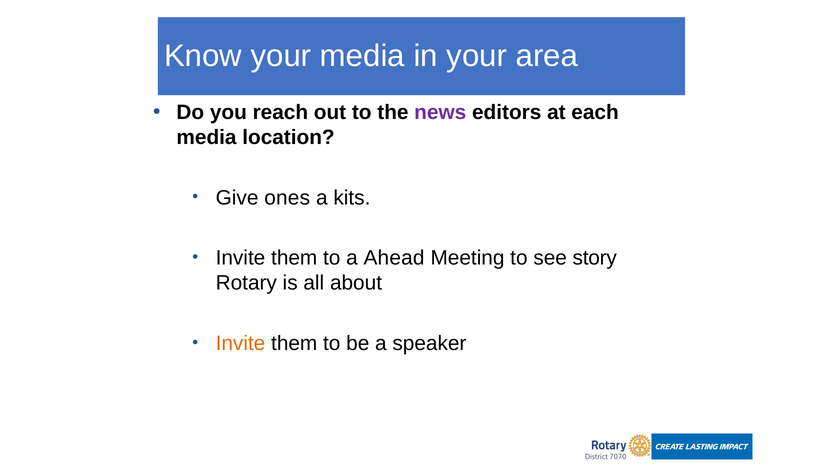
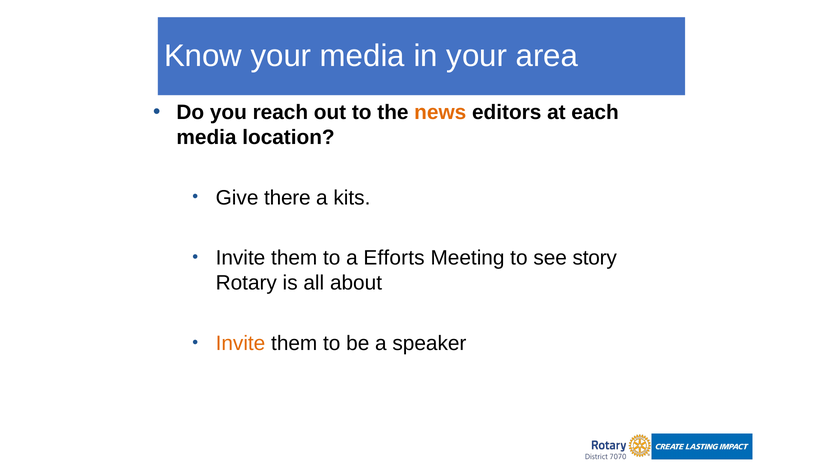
news colour: purple -> orange (440, 112)
ones: ones -> there (287, 198)
Ahead: Ahead -> Efforts (394, 258)
